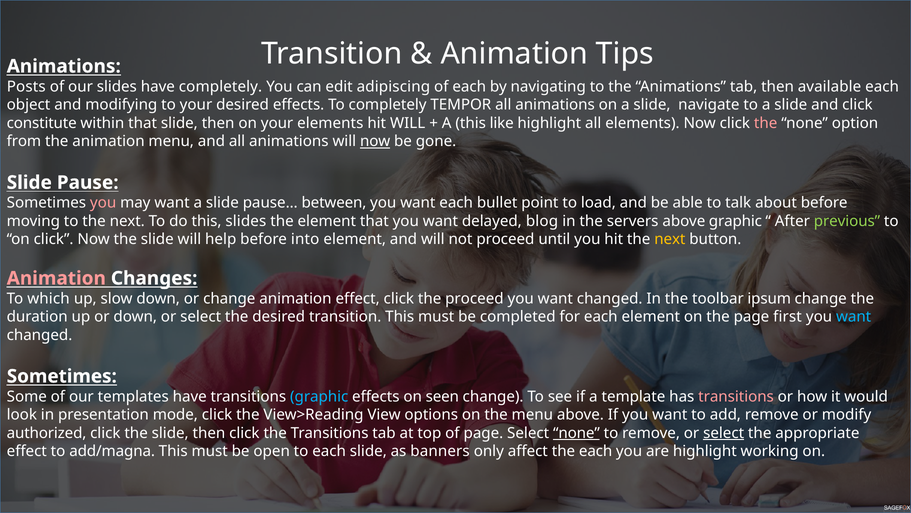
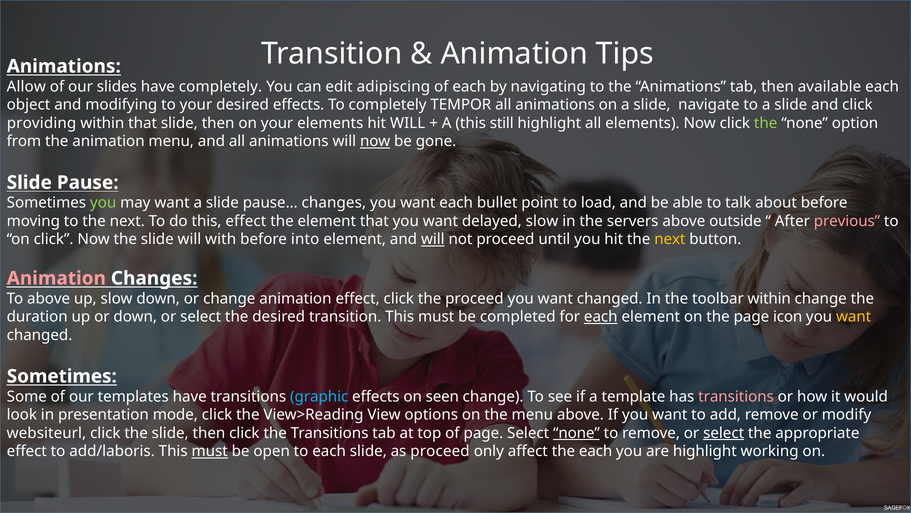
Posts: Posts -> Allow (26, 86)
constitute: constitute -> providing (42, 123)
like: like -> still (502, 123)
the colour: pink -> light green (766, 123)
you colour: pink -> light green (103, 203)
pause… between: between -> changes (334, 203)
this slides: slides -> effect (246, 221)
delayed blog: blog -> slow (542, 221)
above graphic: graphic -> outside (735, 221)
previous colour: light green -> pink (847, 221)
help: help -> with (221, 239)
will underline: none -> present (433, 239)
To which: which -> above (49, 298)
toolbar ipsum: ipsum -> within (769, 298)
each underline: none -> present (601, 316)
first: first -> icon (788, 316)
want colour: light blue -> yellow (854, 316)
authorized: authorized -> websiteurl (46, 433)
add/magna: add/magna -> add/laboris (112, 451)
must underline: none -> present (210, 451)
as banners: banners -> proceed (440, 451)
